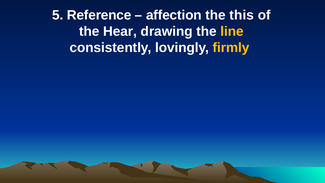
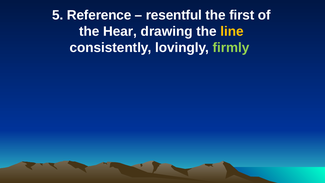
affection: affection -> resentful (174, 15)
this: this -> first (242, 15)
firmly colour: yellow -> light green (231, 48)
